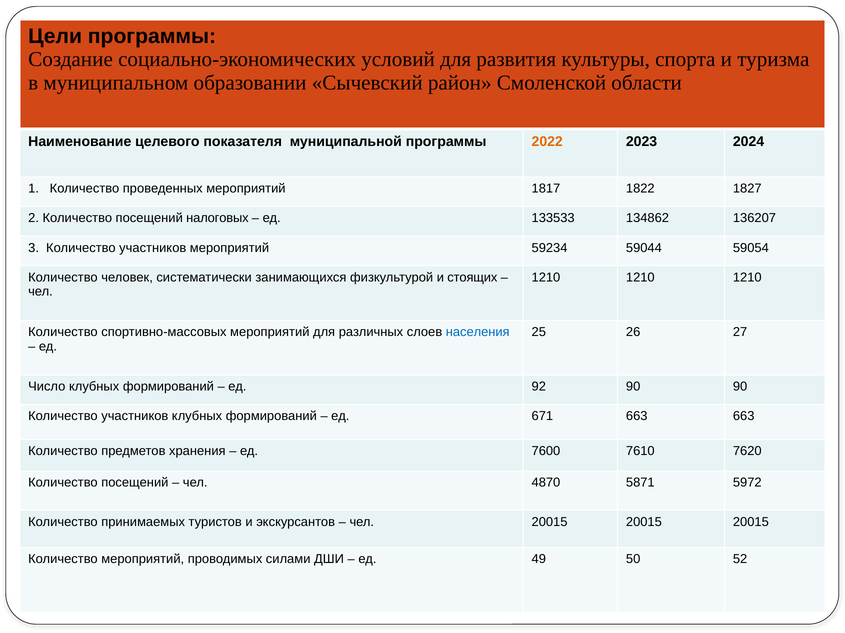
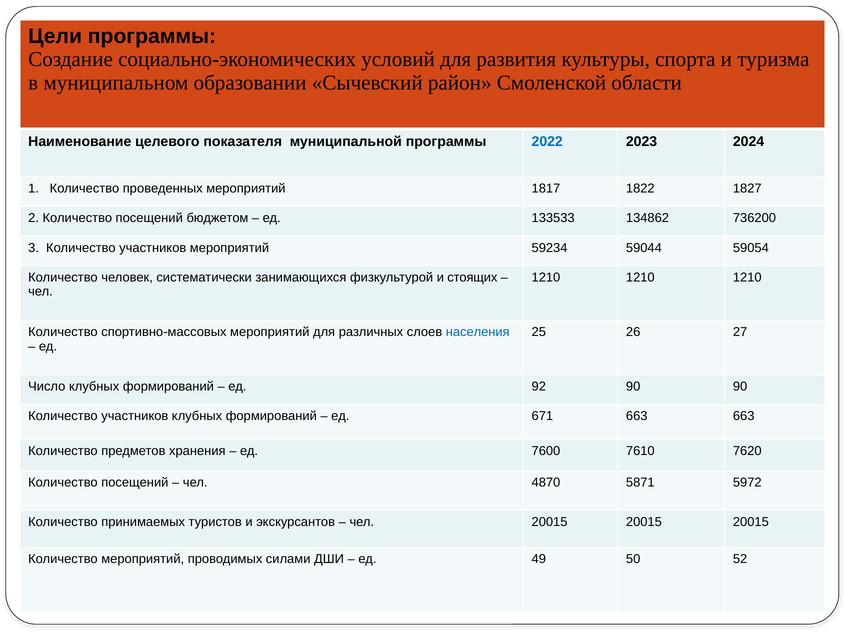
2022 colour: orange -> blue (547, 142)
налоговых: налоговых -> бюджетом (217, 218)
136207: 136207 -> 736200 (754, 218)
